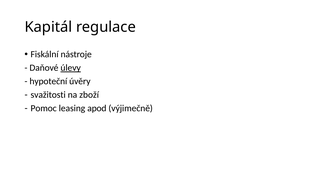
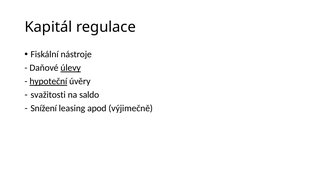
hypoteční underline: none -> present (48, 81)
zboží: zboží -> saldo (89, 95)
Pomoc: Pomoc -> Snížení (44, 108)
